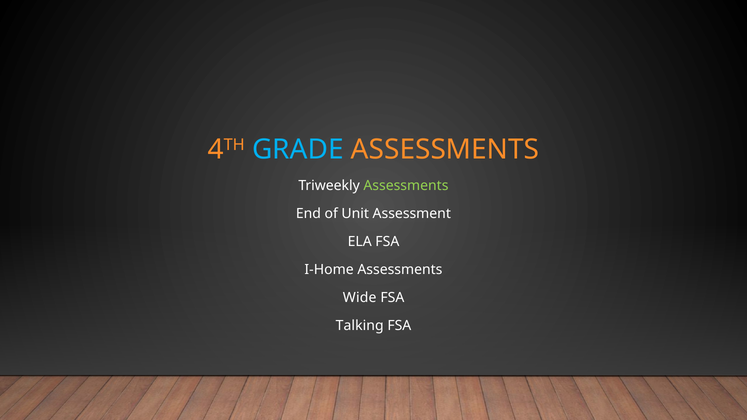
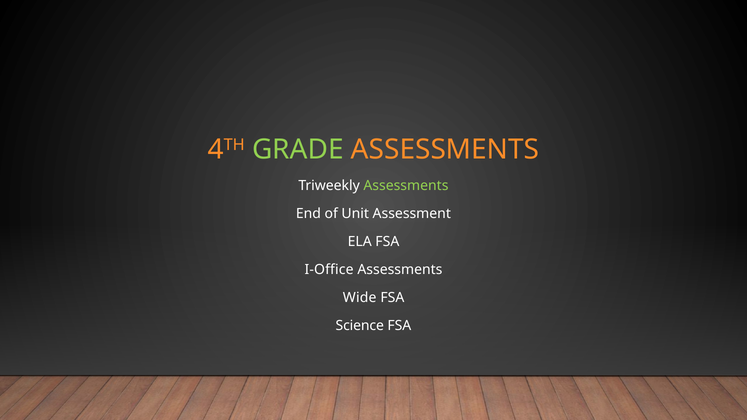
GRADE colour: light blue -> light green (298, 149)
I-Home: I-Home -> I-Office (329, 270)
Talking: Talking -> Science (360, 326)
